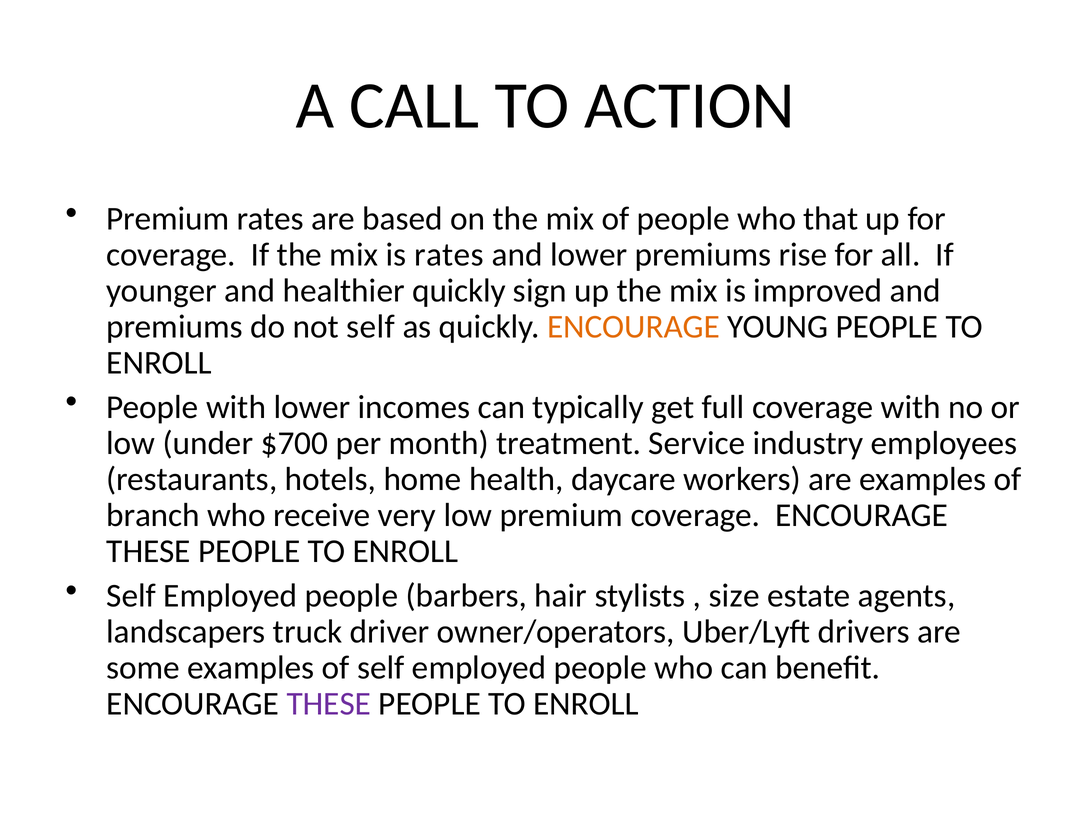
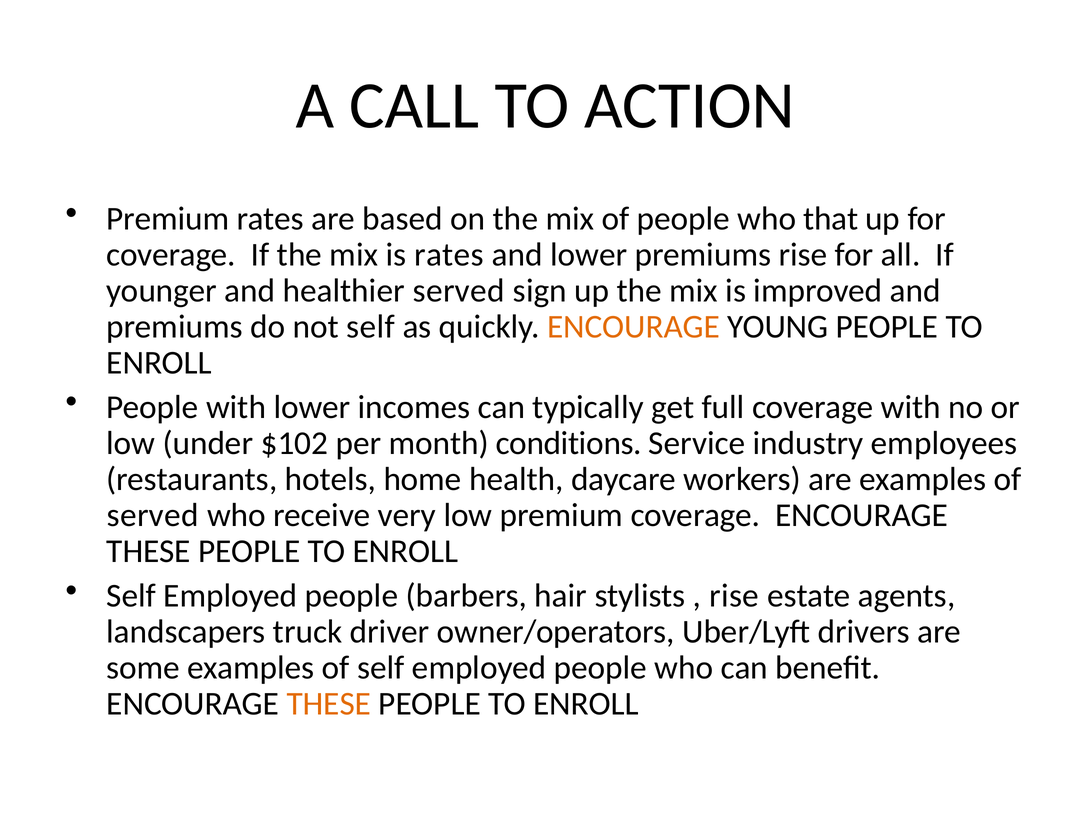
healthier quickly: quickly -> served (459, 291)
$700: $700 -> $102 (294, 443)
treatment: treatment -> conditions (569, 443)
branch: branch -> served (153, 515)
size: size -> rise (734, 596)
THESE colour: purple -> orange (329, 704)
